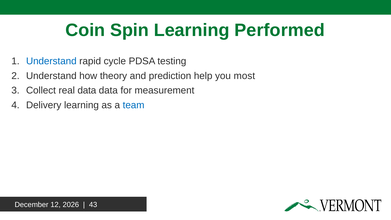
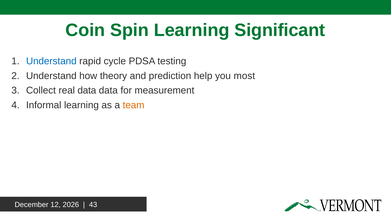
Performed: Performed -> Significant (280, 30)
Delivery: Delivery -> Informal (44, 105)
team colour: blue -> orange (134, 105)
